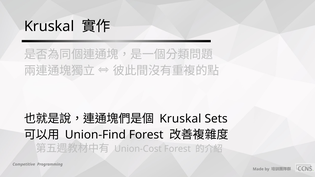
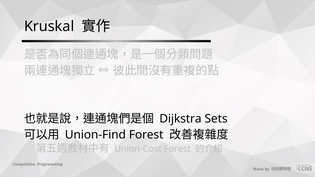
Kruskal: Kruskal -> Dijkstra (180, 119)
